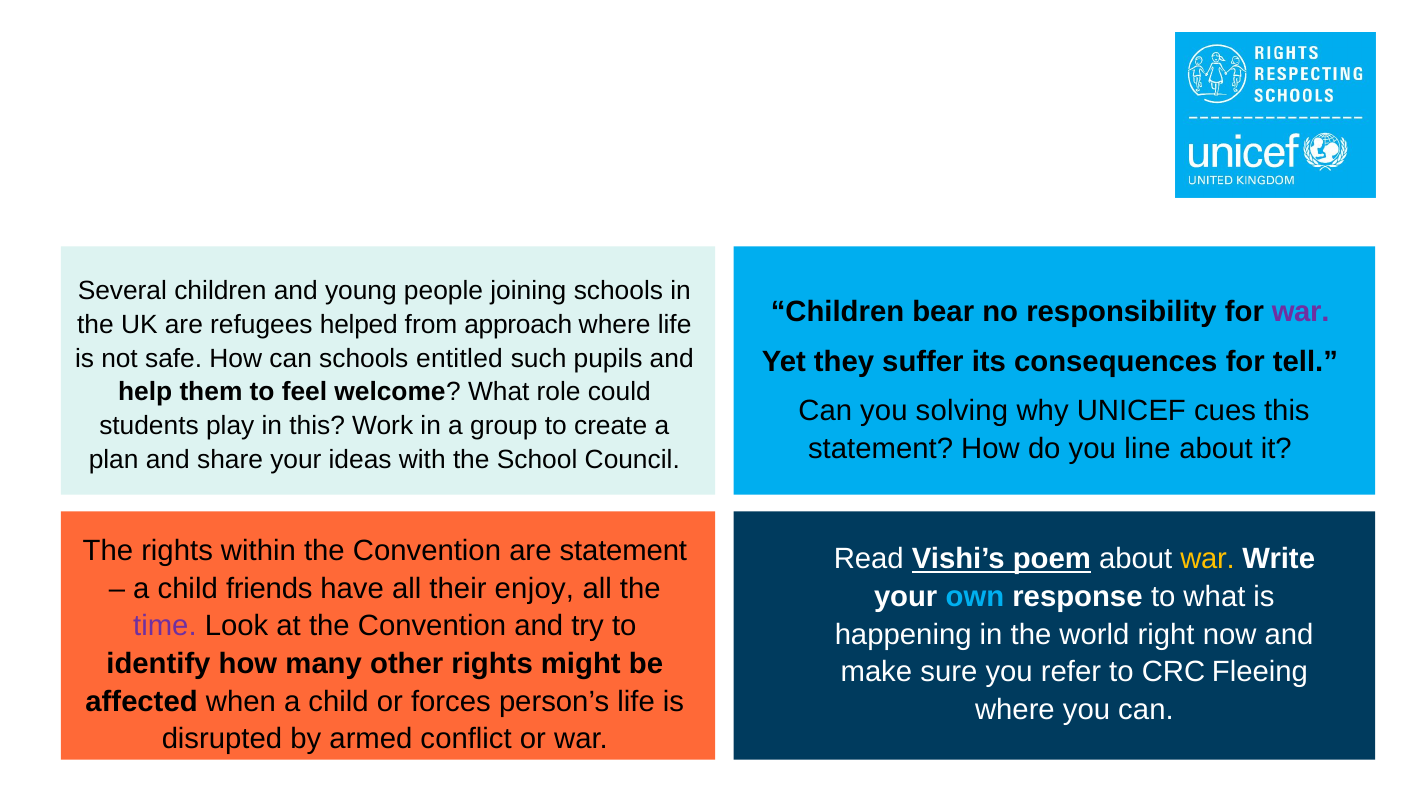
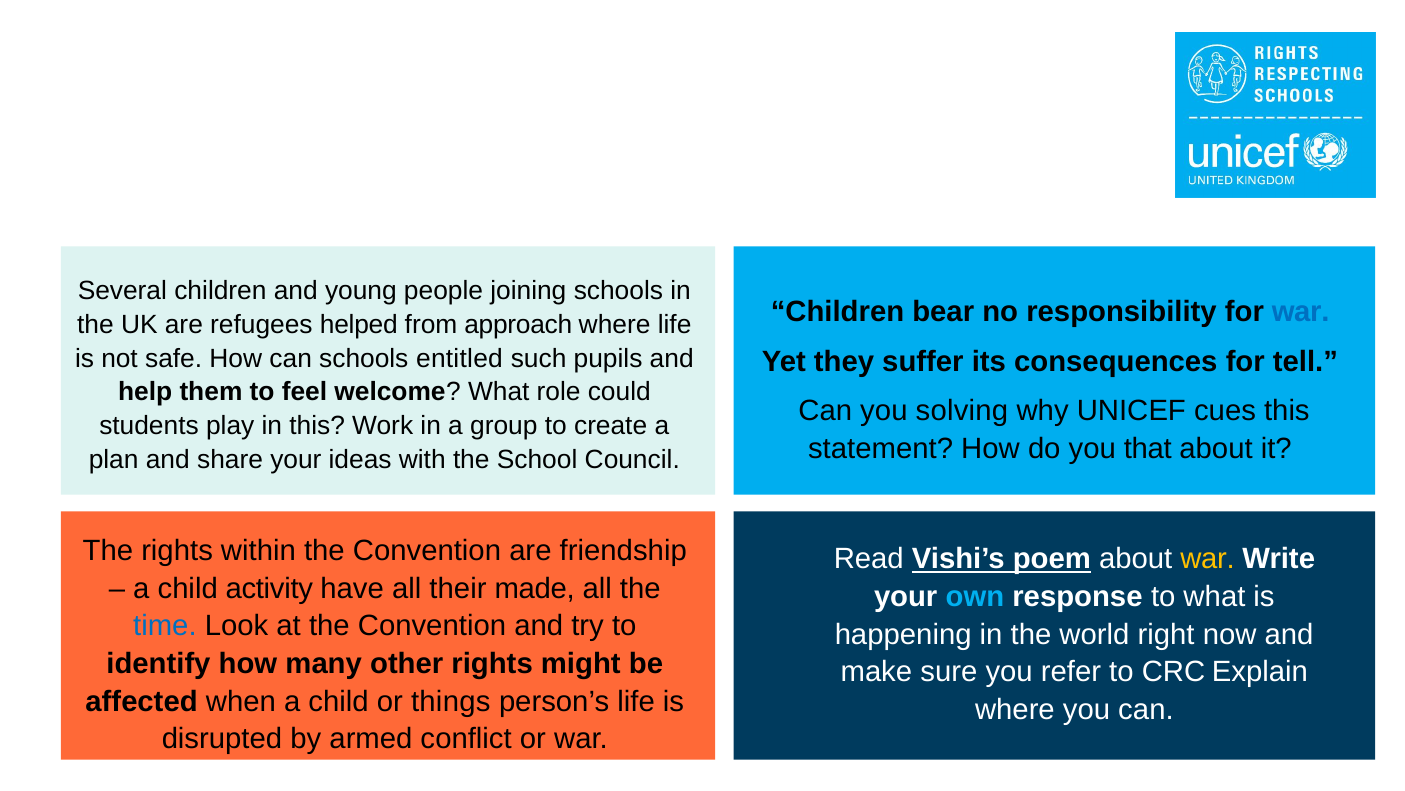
war colour: purple -> blue (1301, 312)
line: line -> that (1148, 448)
are statement: statement -> friendship (623, 551)
friends: friends -> activity (269, 588)
enjoy: enjoy -> made (535, 588)
time colour: purple -> blue (165, 626)
Fleeing: Fleeing -> Explain (1260, 671)
forces: forces -> things (451, 701)
